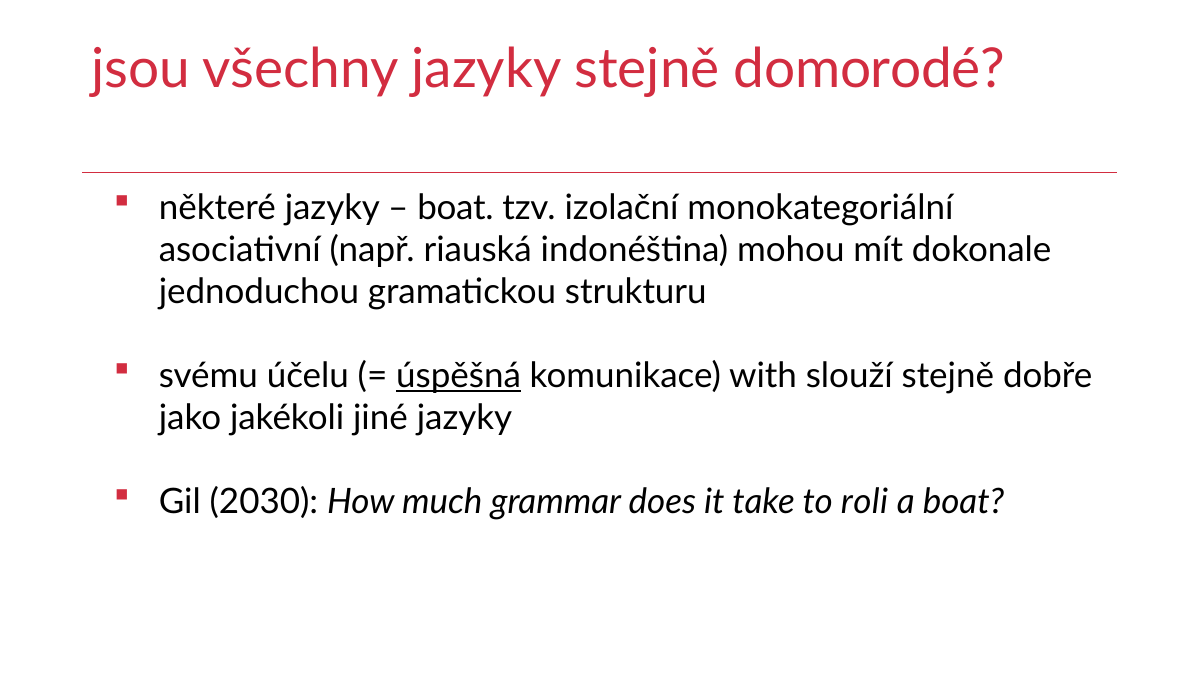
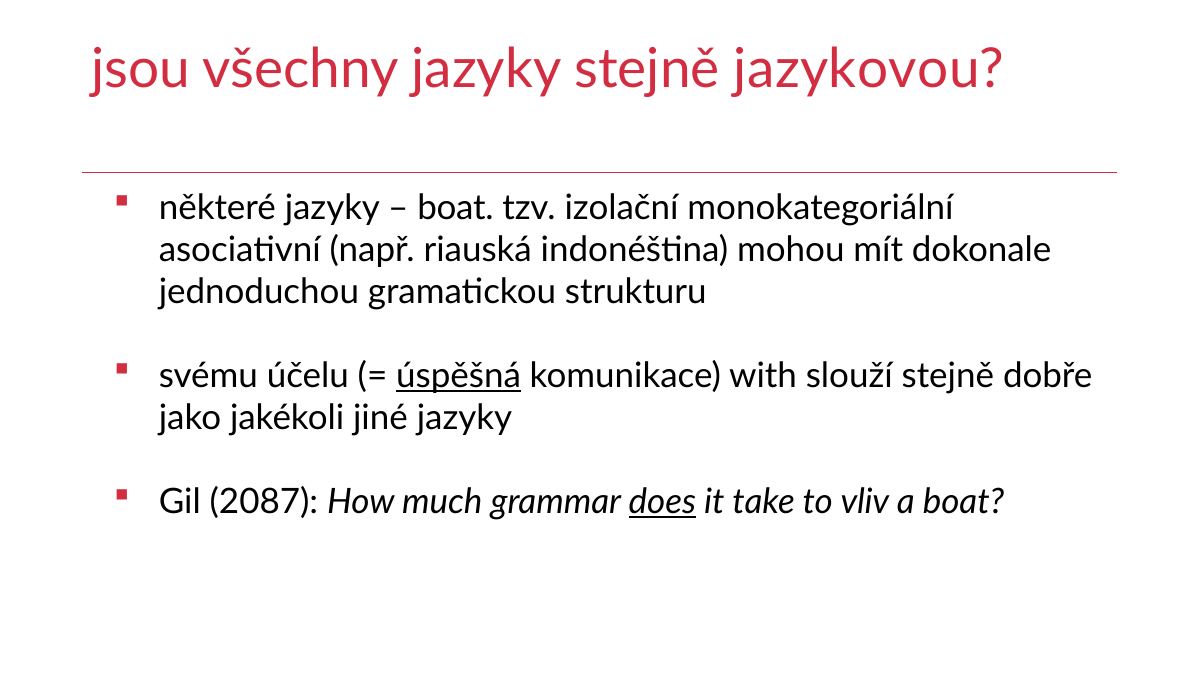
domorodé: domorodé -> jazykovou (869, 70)
2030: 2030 -> 2087 (264, 502)
does underline: none -> present (662, 502)
roli: roli -> vliv (865, 502)
